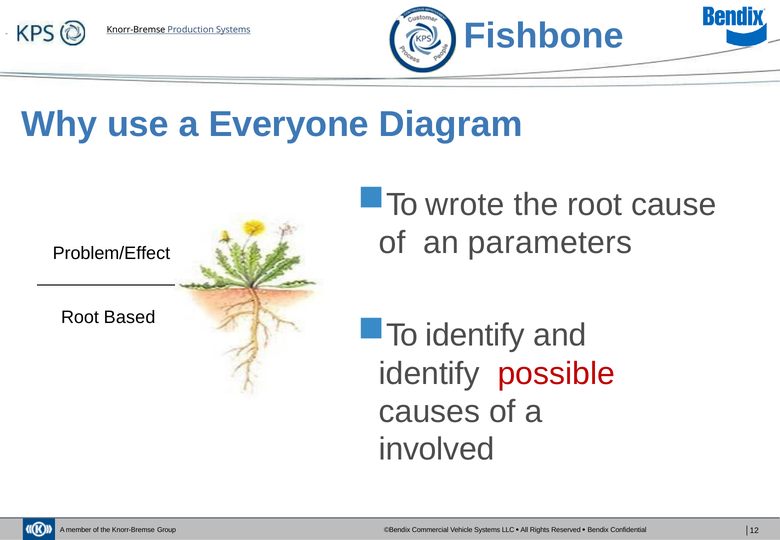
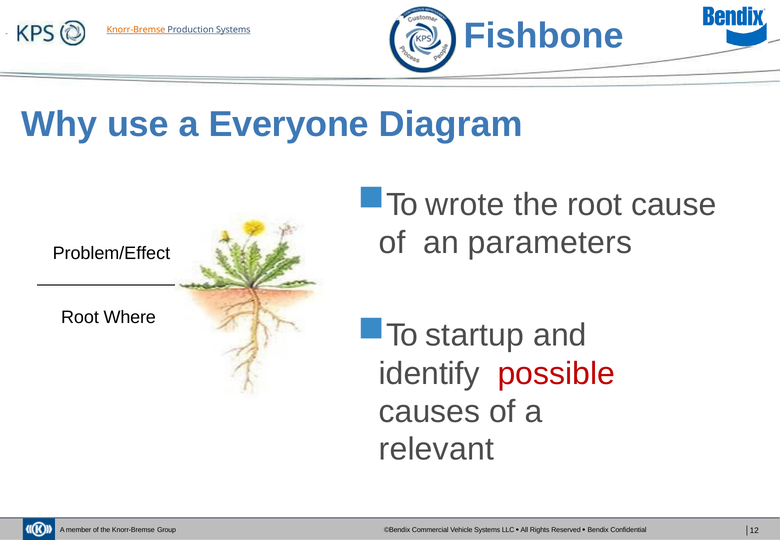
Knorr-Bremse colour: black -> orange (136, 30)
Based: Based -> Where (130, 317)
To identify: identify -> startup (475, 335)
involved: involved -> relevant (436, 449)
